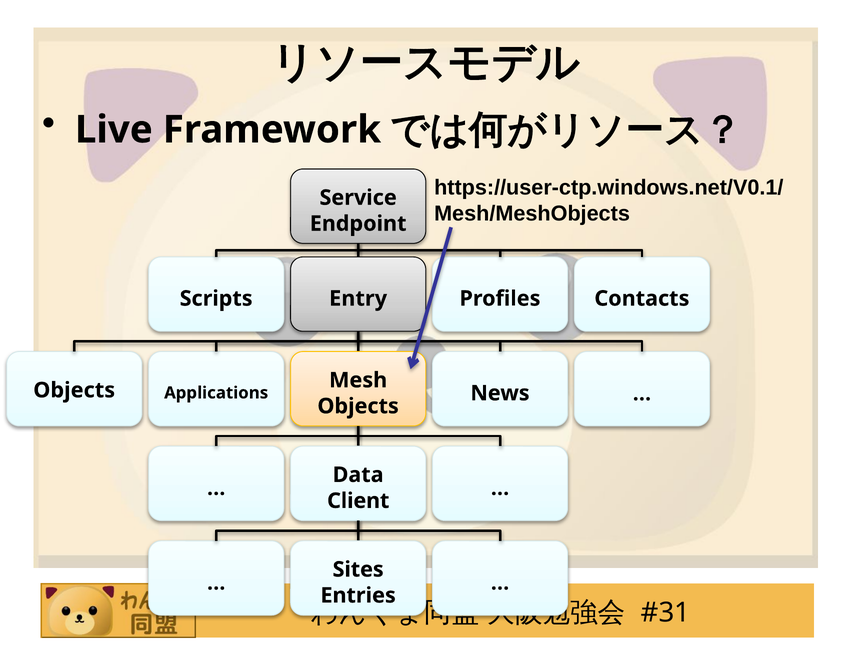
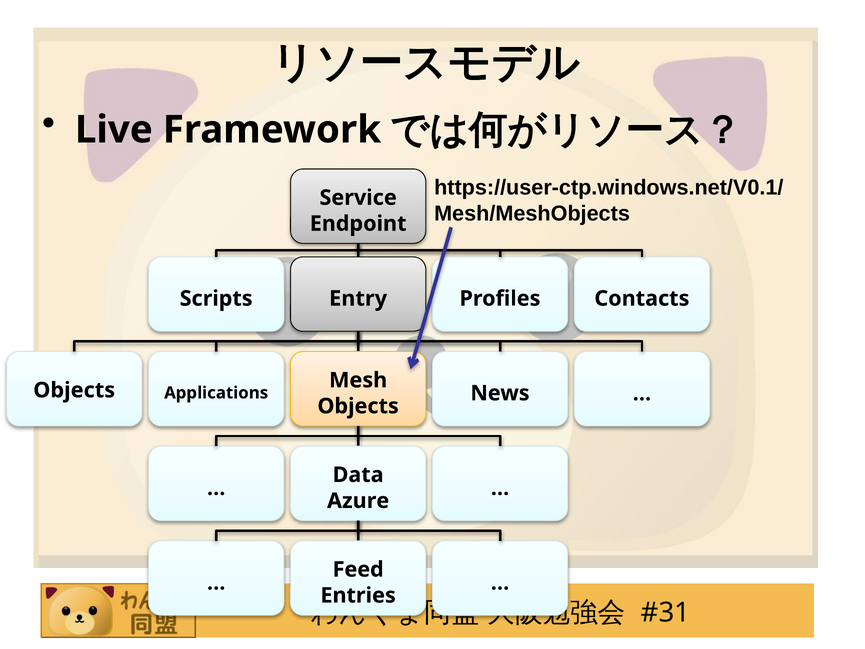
Client: Client -> Azure (358, 501)
Sites: Sites -> Feed (358, 569)
